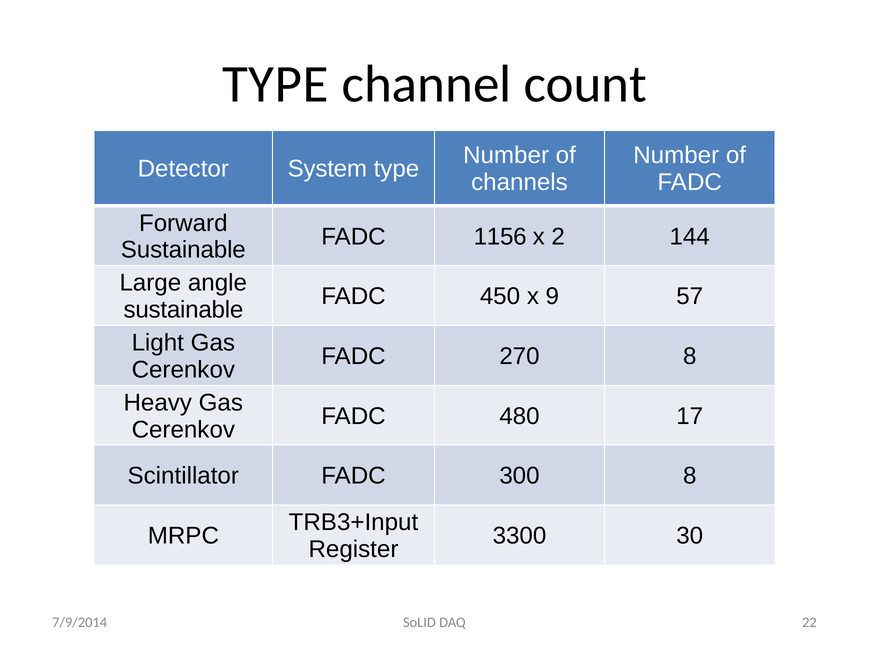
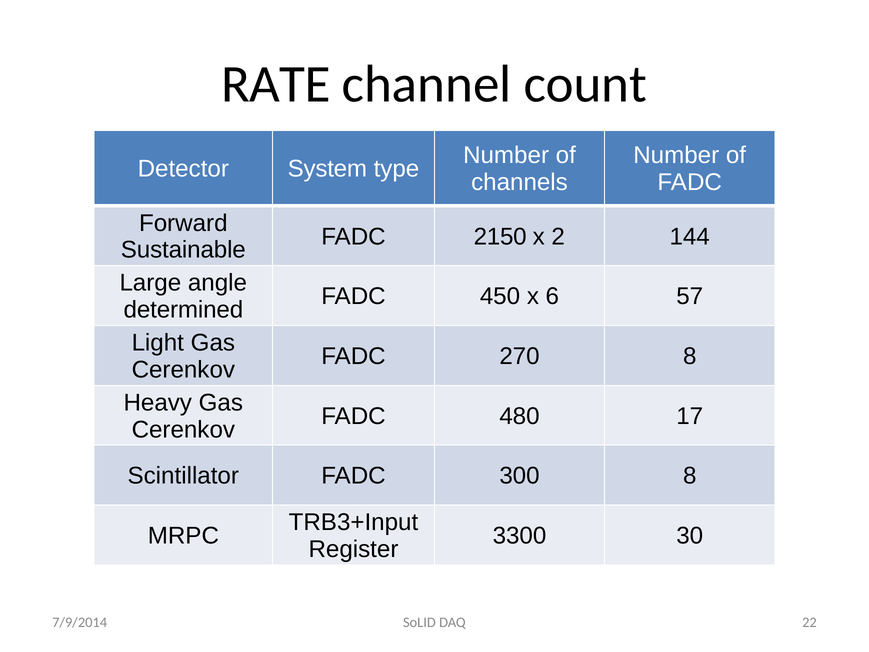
TYPE: TYPE -> RATE (276, 84)
1156: 1156 -> 2150 (500, 236)
9: 9 -> 6 (552, 296)
sustainable: sustainable -> determined (183, 310)
